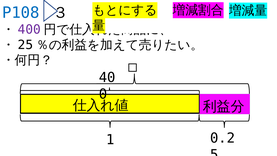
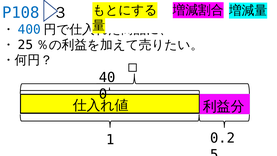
400 colour: purple -> blue (29, 30)
